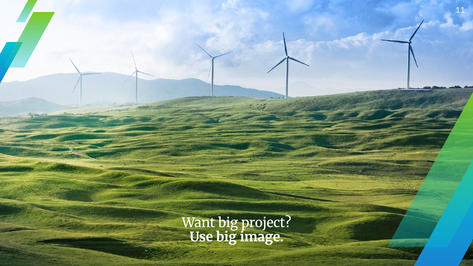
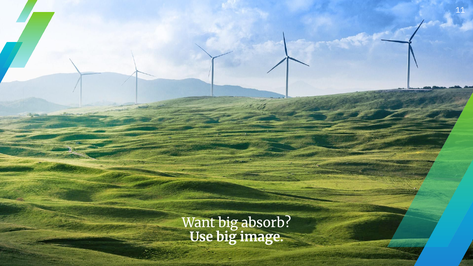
project: project -> absorb (266, 223)
